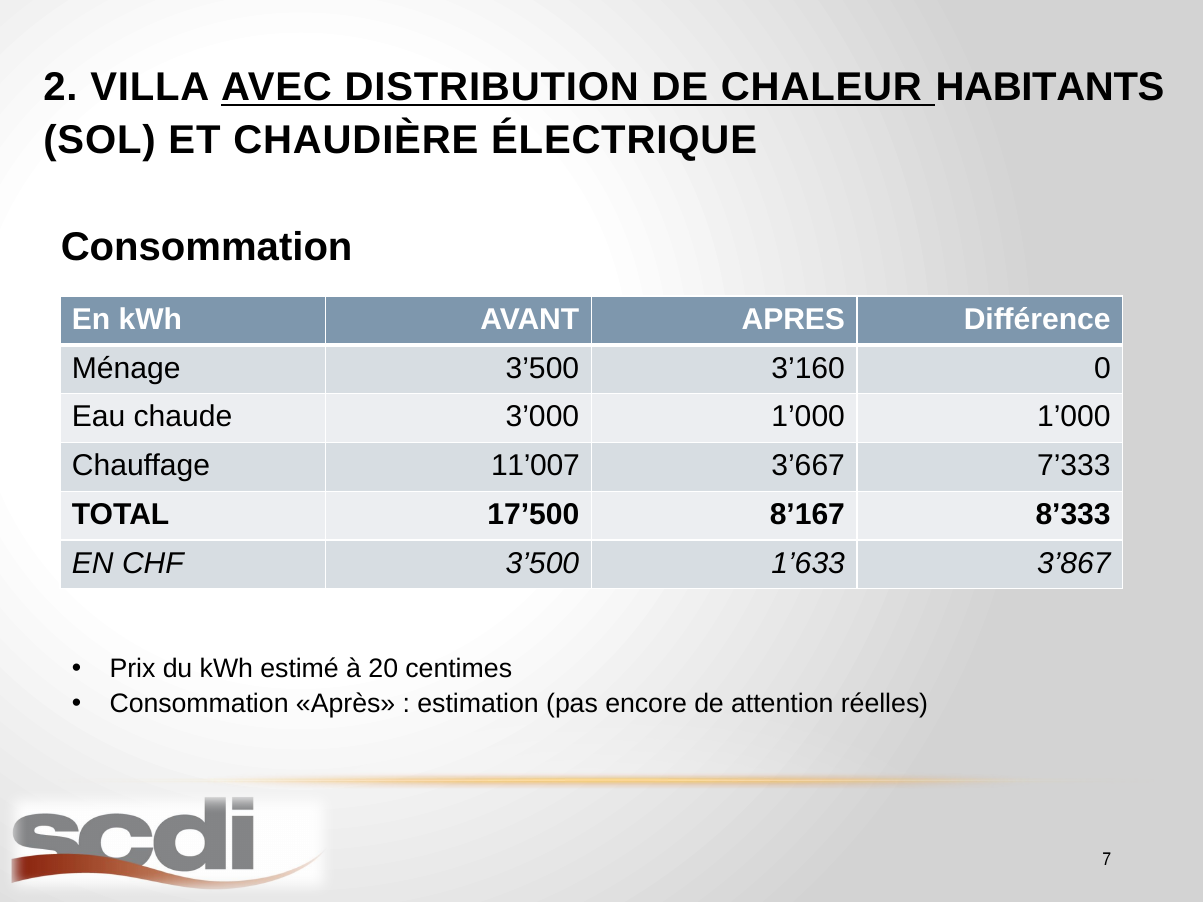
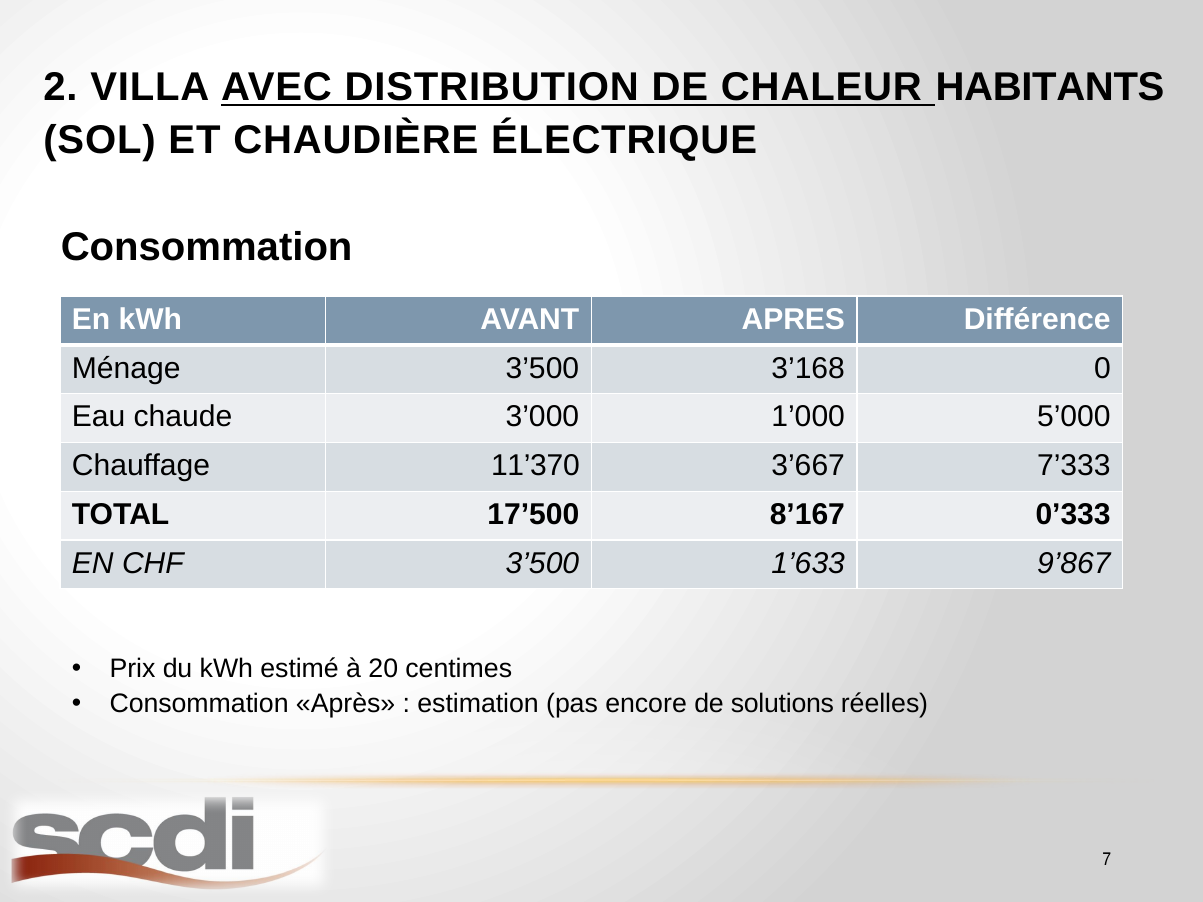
3’160: 3’160 -> 3’168 (808, 368)
1’000 1’000: 1’000 -> 5’000 (1074, 417)
11’007: 11’007 -> 11’370 (535, 466)
8’333: 8’333 -> 0’333 (1073, 515)
3’867: 3’867 -> 9’867 (1074, 564)
attention: attention -> solutions (782, 704)
